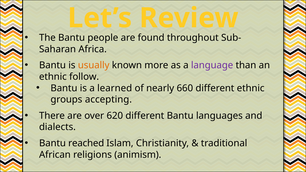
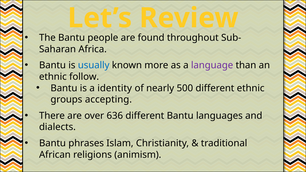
usually colour: orange -> blue (94, 65)
learned: learned -> identity (115, 88)
660: 660 -> 500 (185, 88)
620: 620 -> 636 (115, 116)
reached: reached -> phrases (86, 143)
